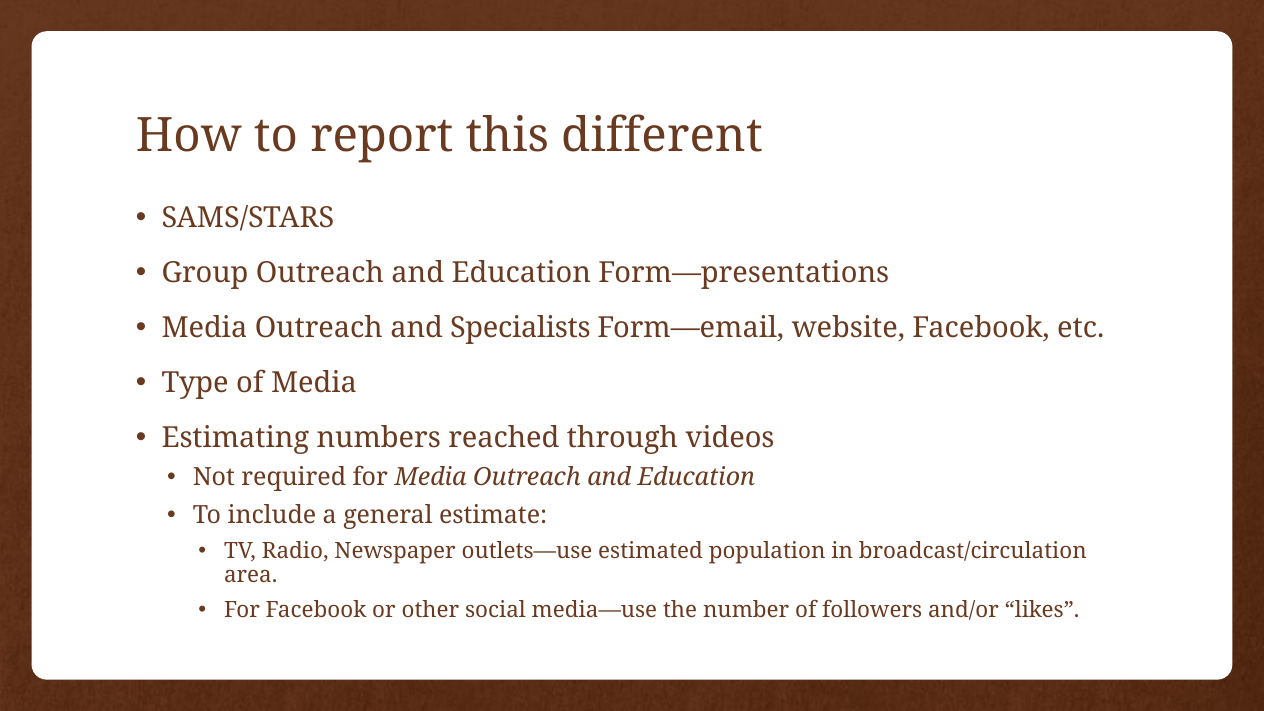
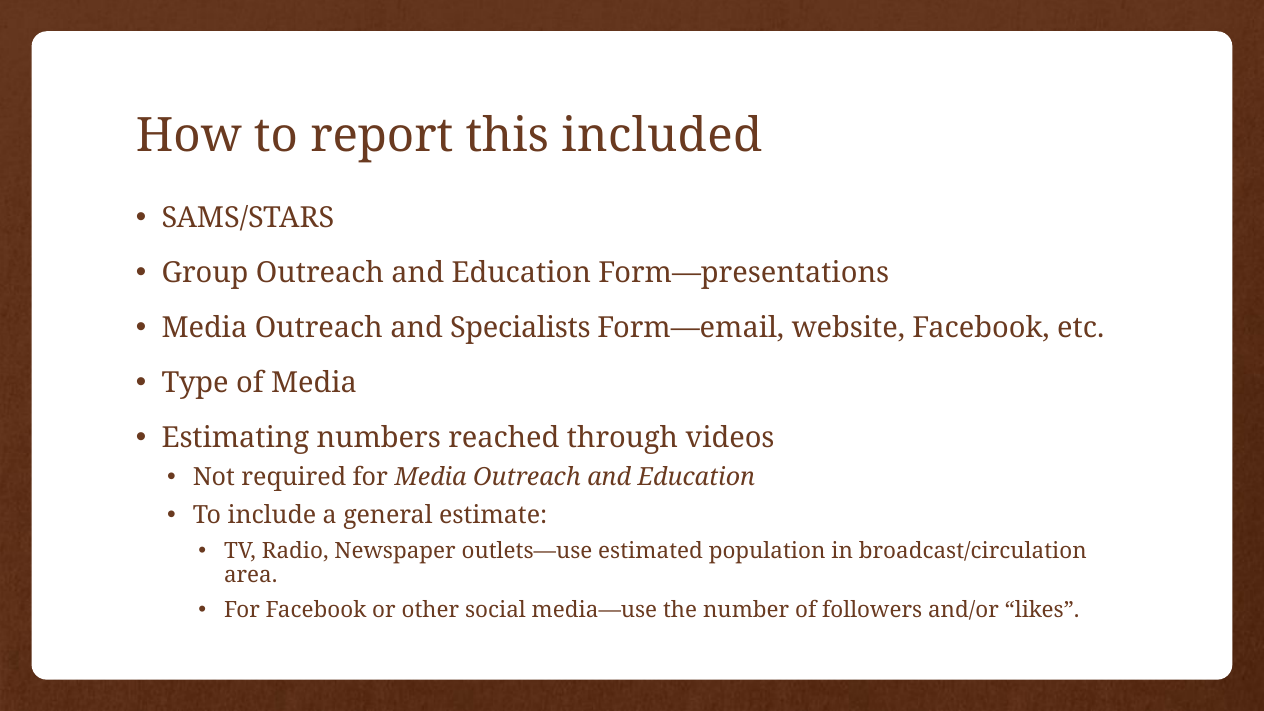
different: different -> included (662, 136)
